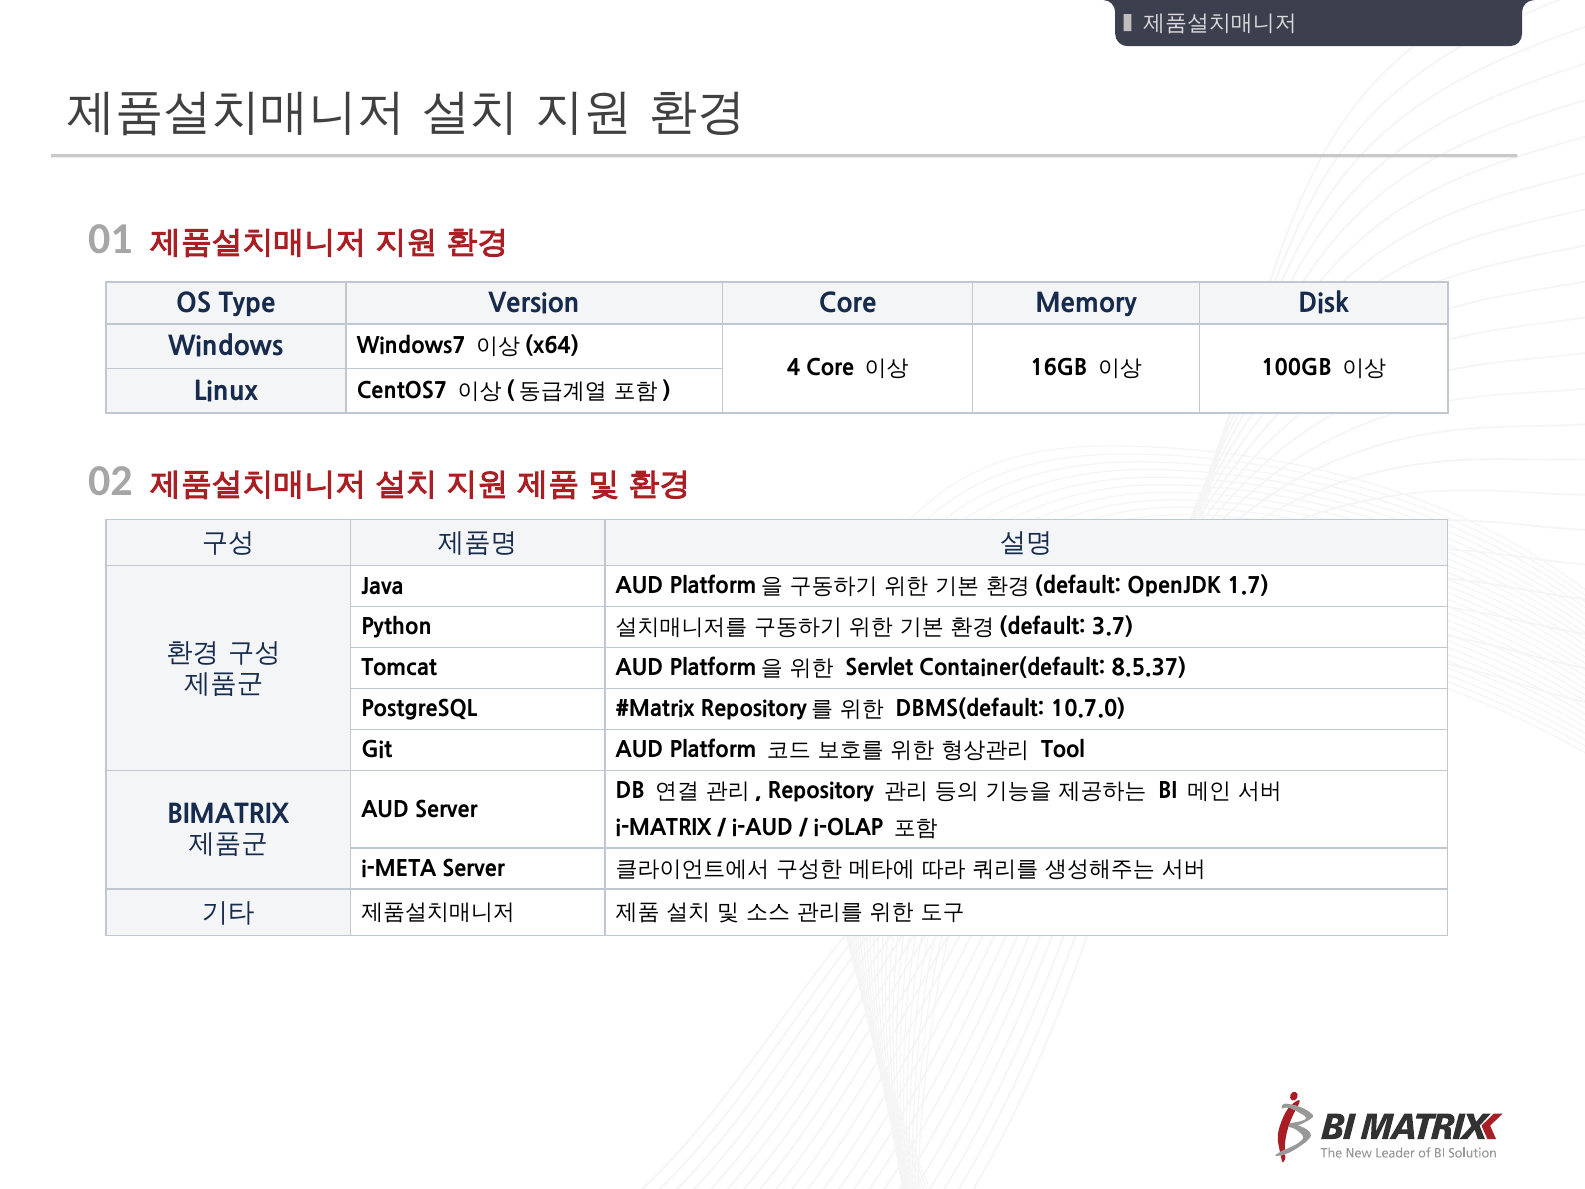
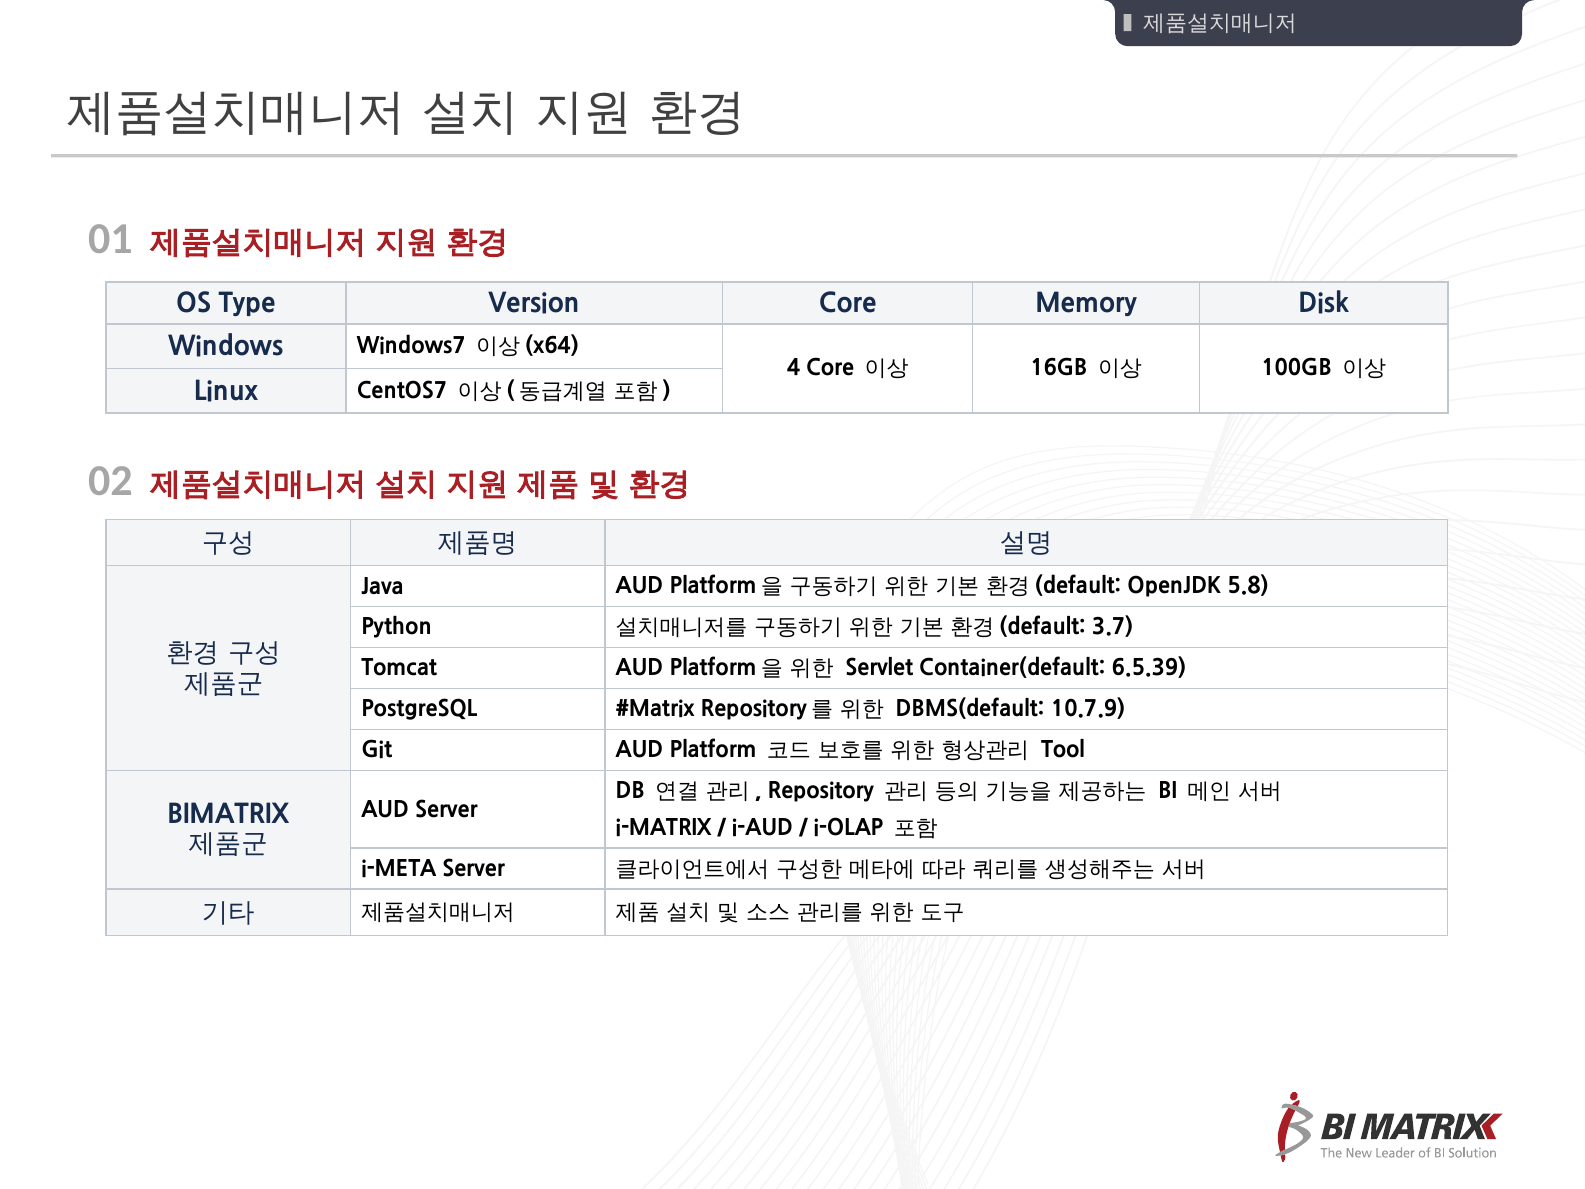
1.7: 1.7 -> 5.8 (1248, 586)
8.5.37: 8.5.37 -> 6.5.39 (1149, 668)
10.7.0: 10.7.0 -> 10.7.9 (1088, 709)
